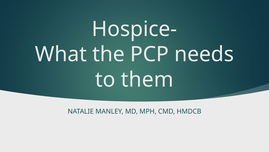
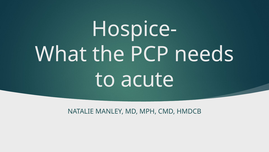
them: them -> acute (147, 79)
